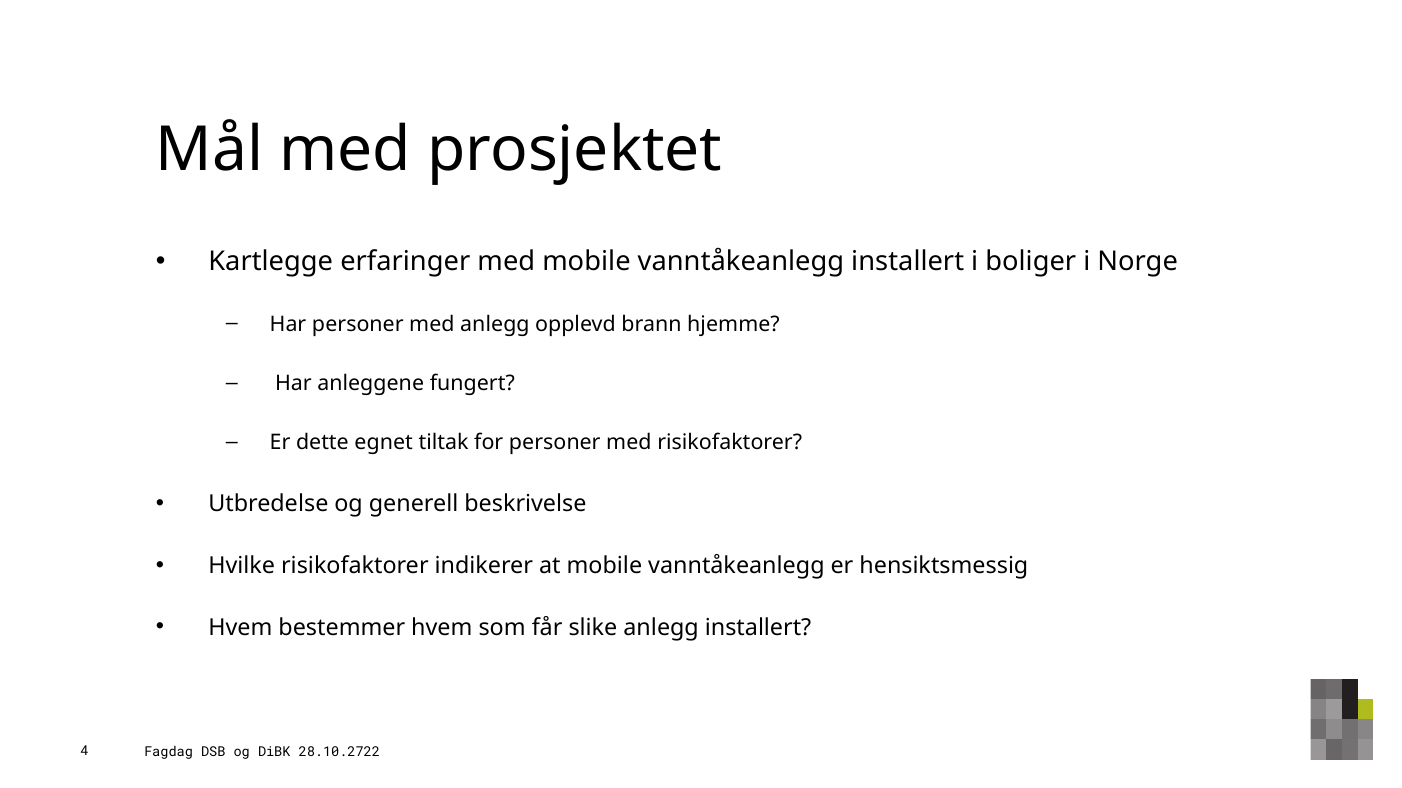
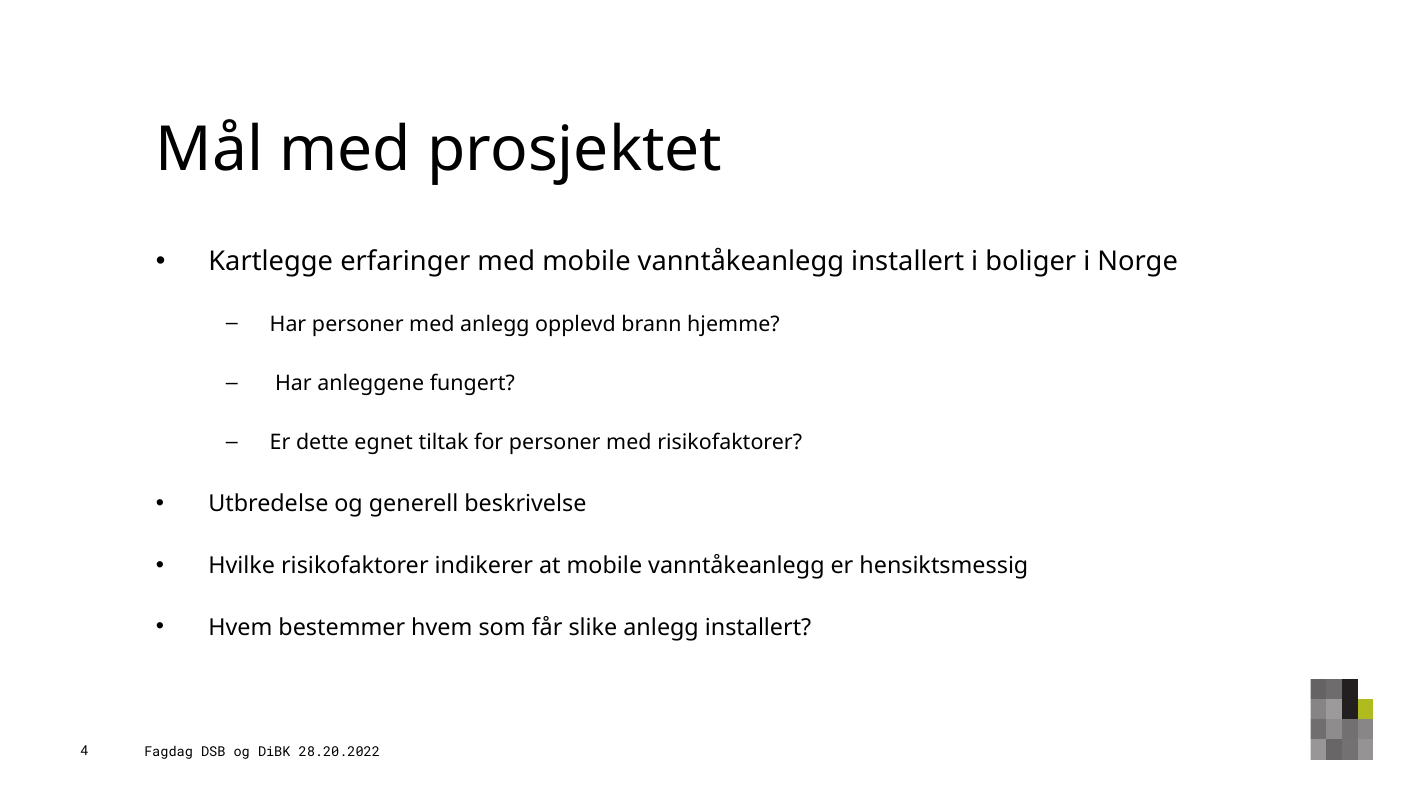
28.10.2722: 28.10.2722 -> 28.20.2022 (339, 753)
